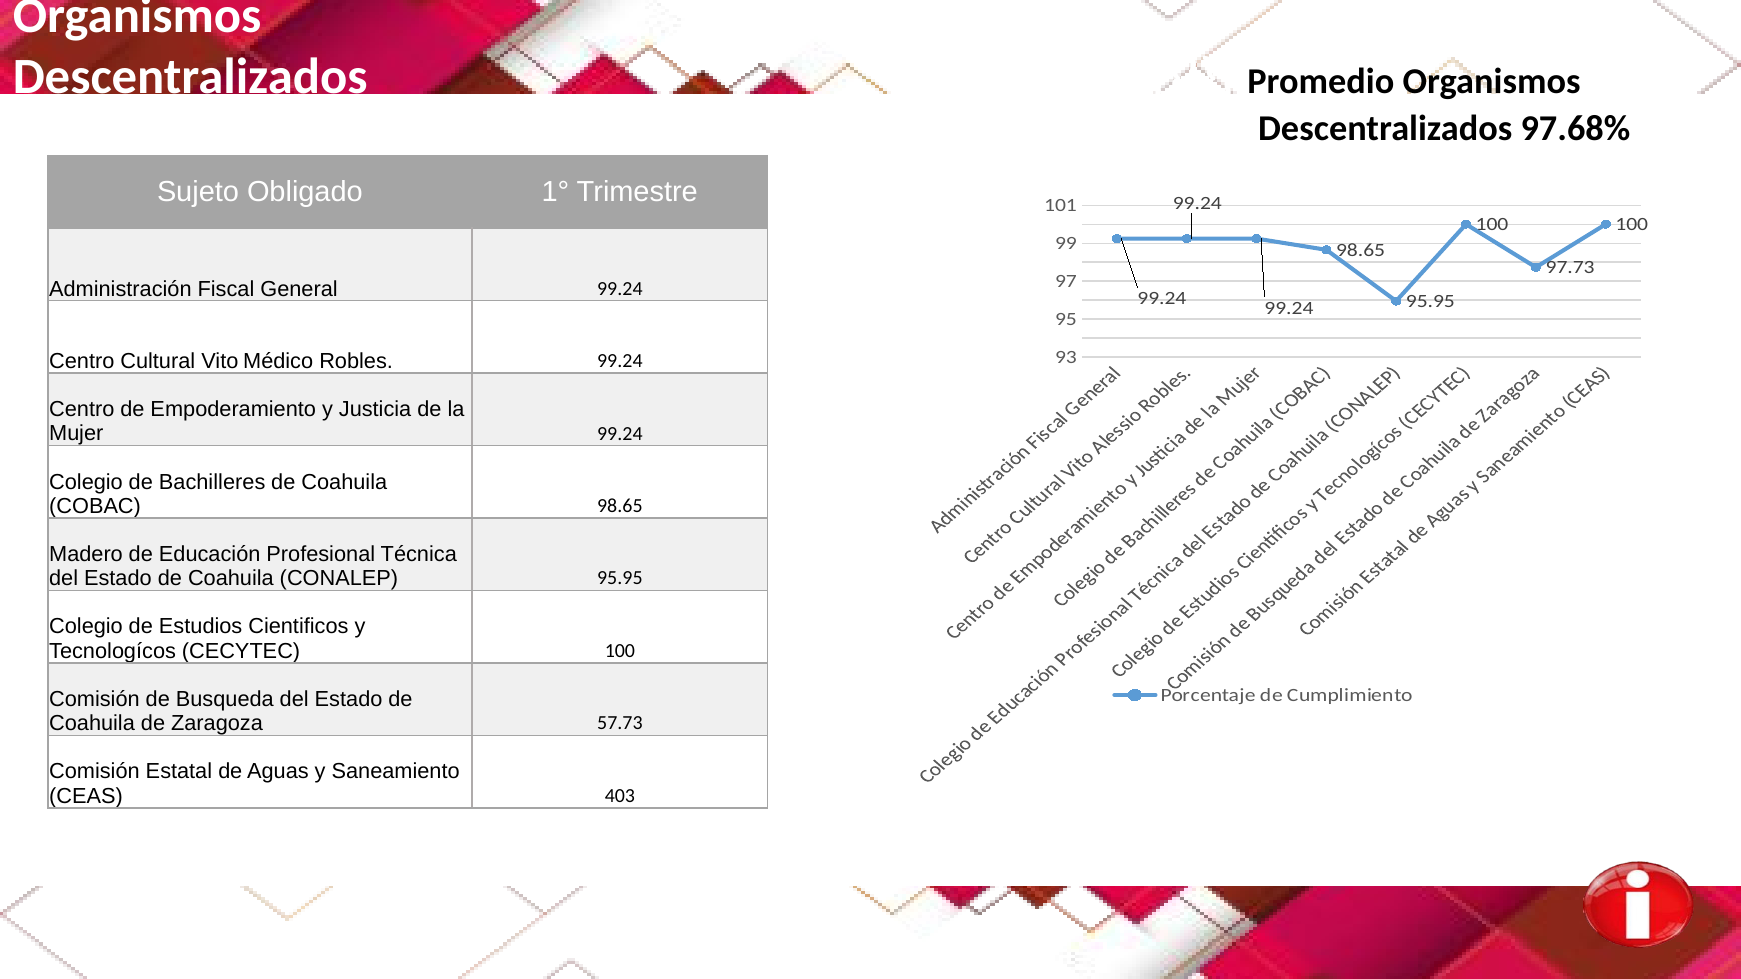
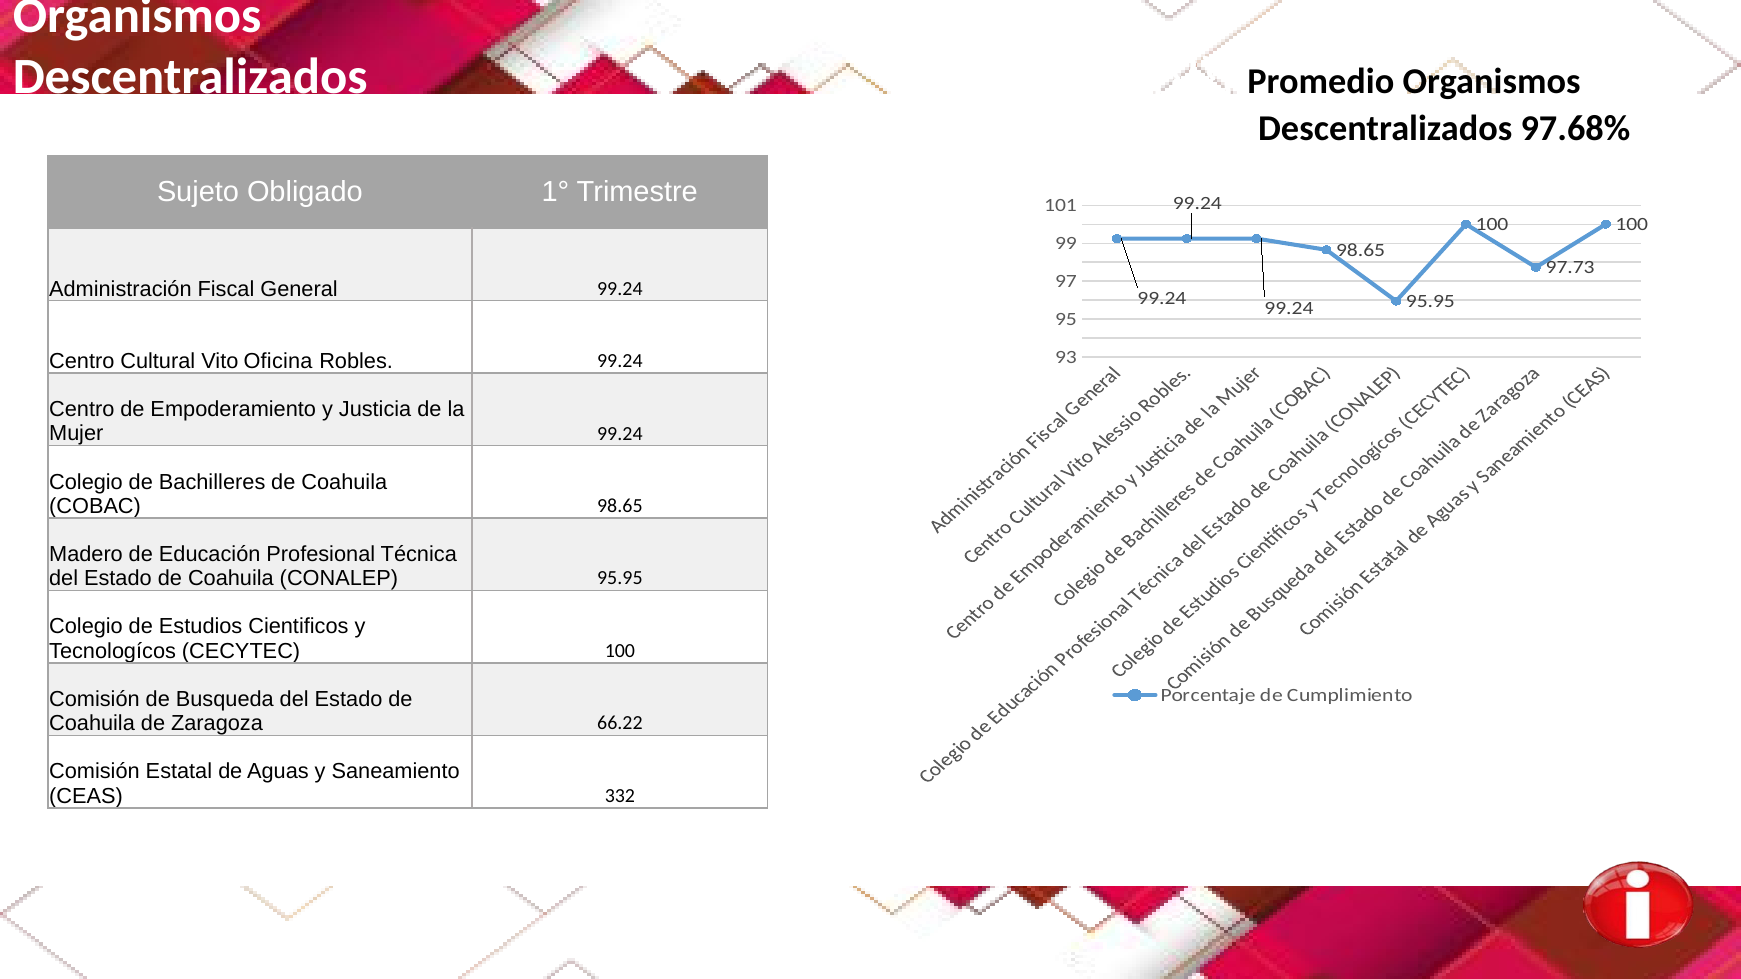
Médico: Médico -> Oficina (278, 361)
57.73: 57.73 -> 66.22 (620, 724)
403: 403 -> 332 (620, 796)
